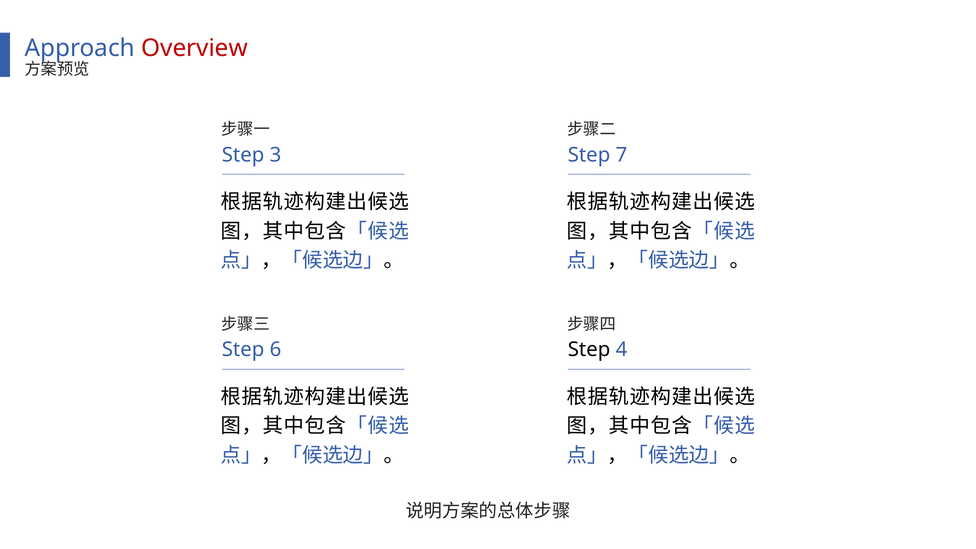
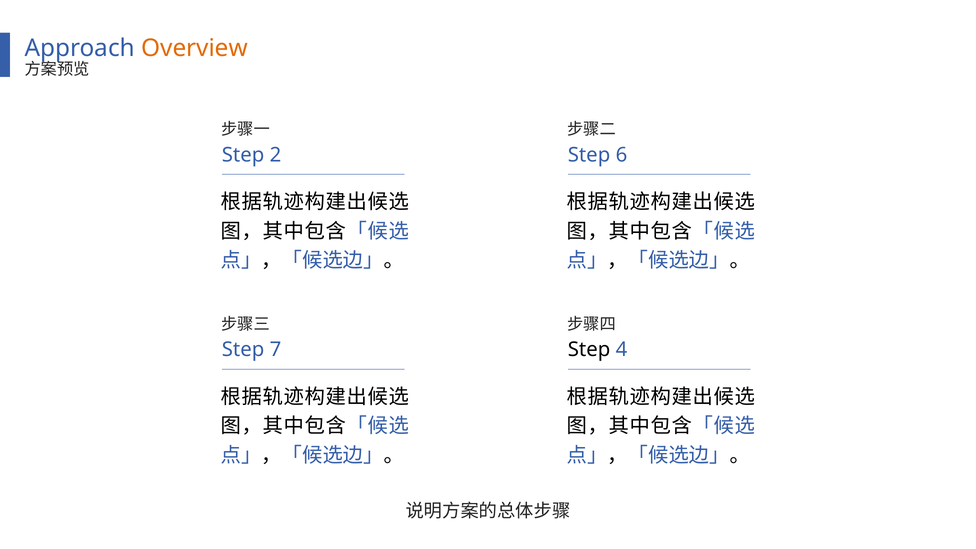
Overview colour: red -> orange (195, 48)
3: 3 -> 2 (275, 155)
7: 7 -> 6 (621, 155)
6: 6 -> 7 (275, 350)
